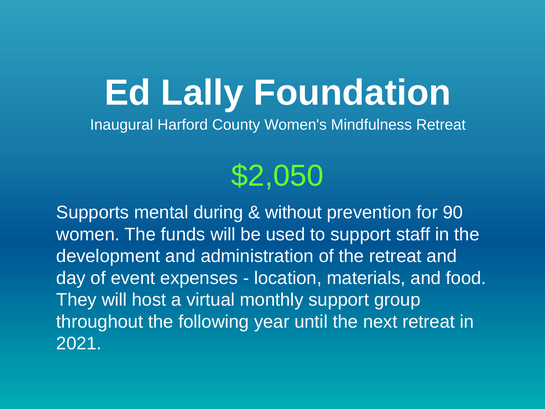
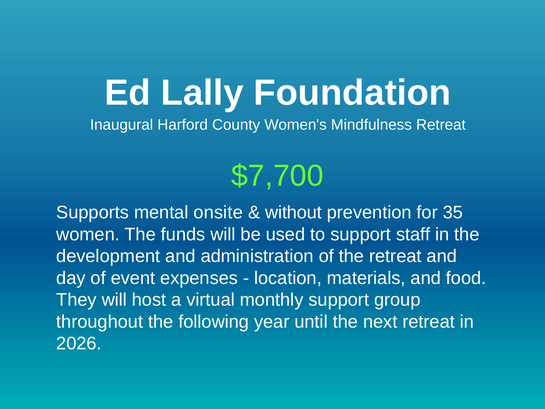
$2,050: $2,050 -> $7,700 (277, 176)
during: during -> onsite (218, 212)
90: 90 -> 35 (453, 212)
2021: 2021 -> 2026 (79, 343)
